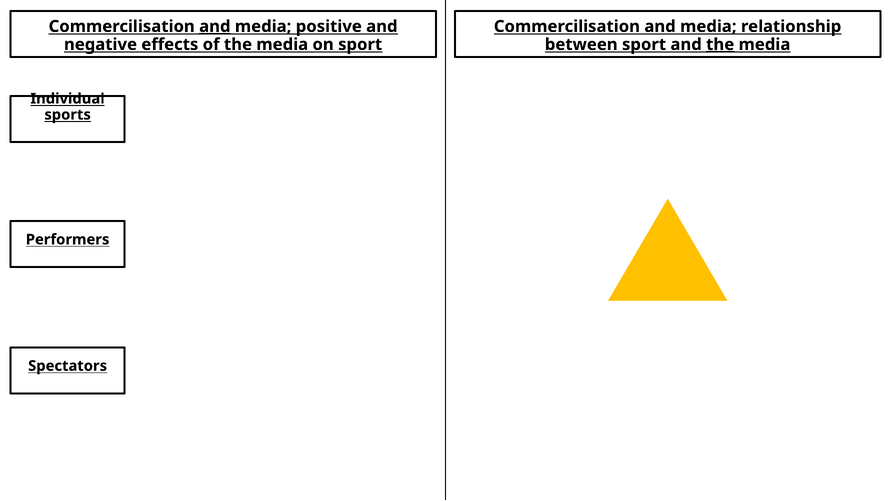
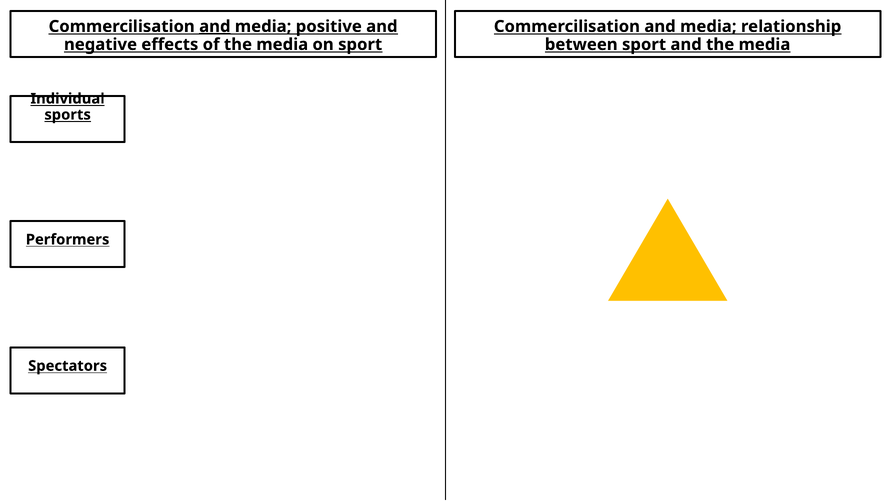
the underline: present -> none (720, 45)
